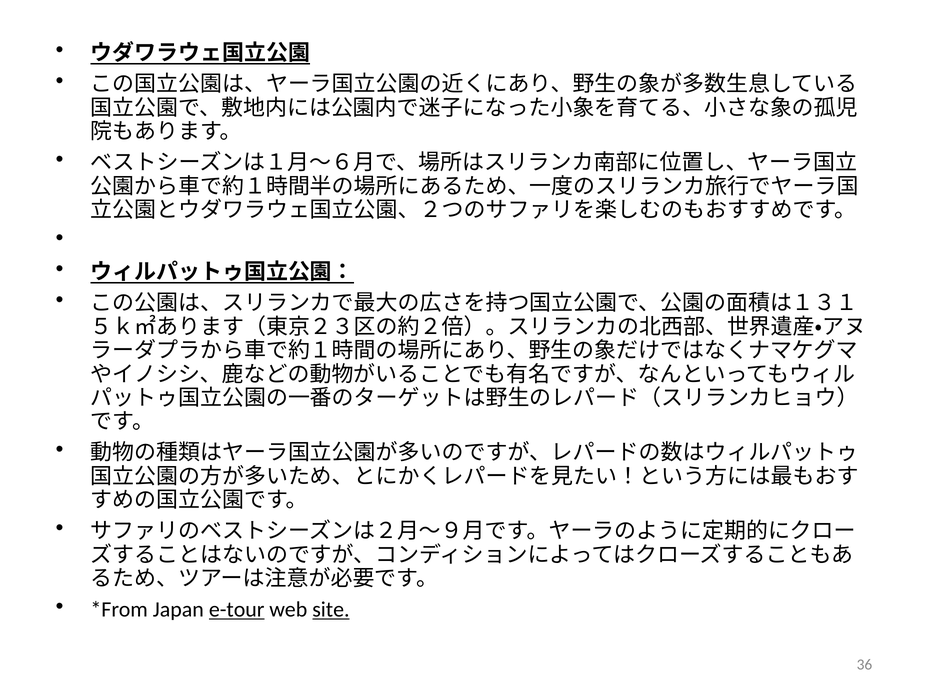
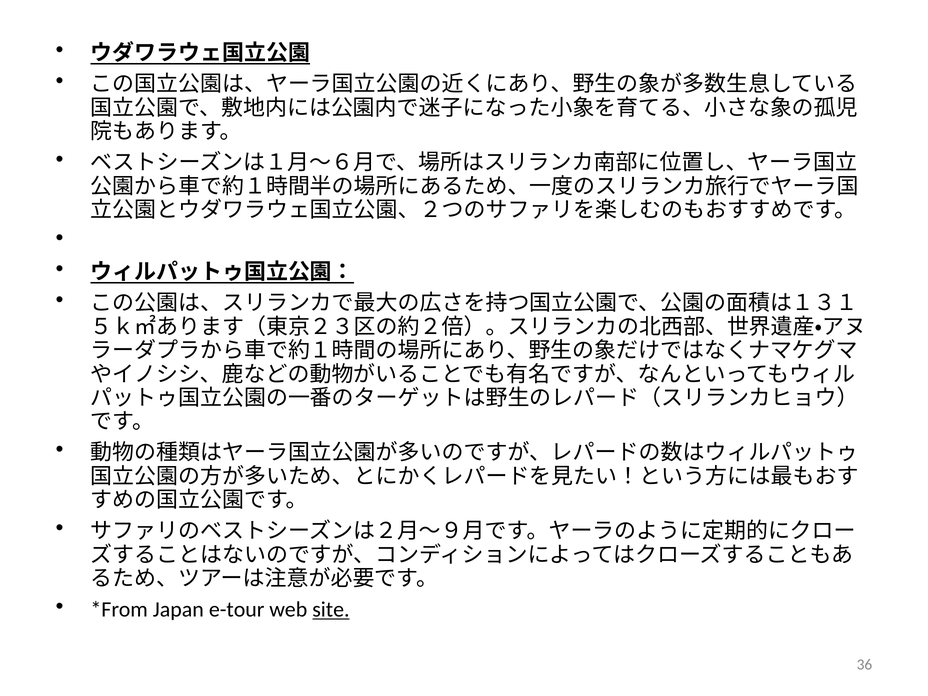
e-tour underline: present -> none (237, 610)
